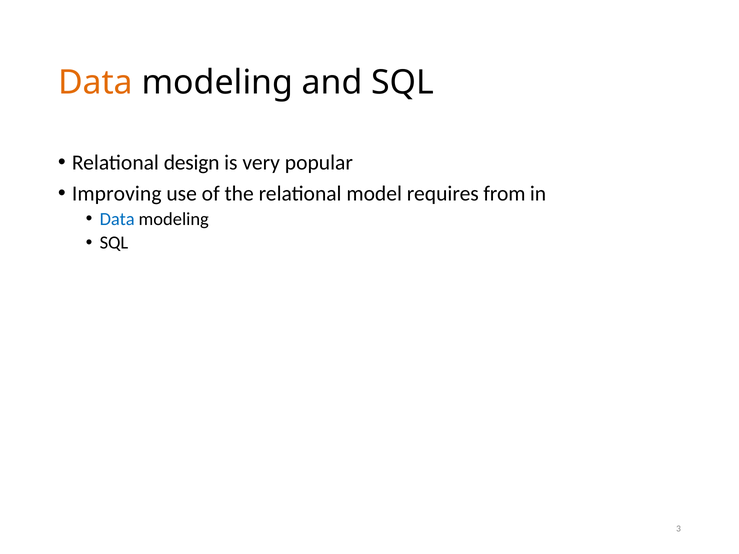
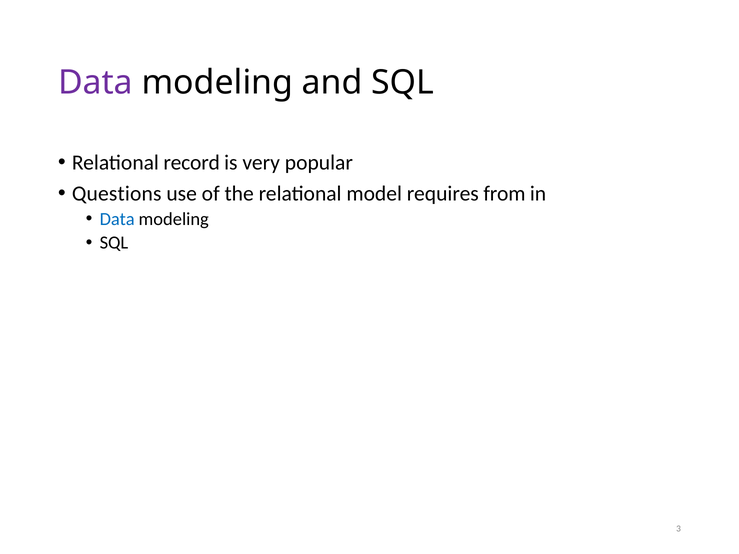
Data colour: orange -> purple (96, 83)
design: design -> record (192, 163)
Improving: Improving -> Questions (117, 194)
